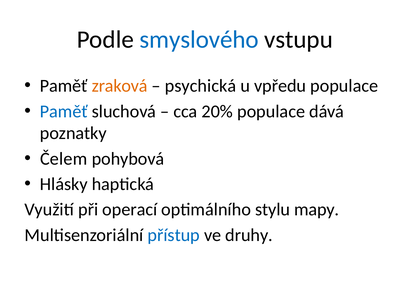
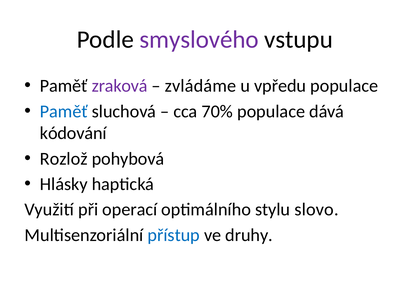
smyslového colour: blue -> purple (199, 40)
zraková colour: orange -> purple (120, 86)
psychická: psychická -> zvládáme (200, 86)
20%: 20% -> 70% (217, 112)
poznatky: poznatky -> kódování (73, 133)
Čelem: Čelem -> Rozlož (64, 159)
mapy: mapy -> slovo (317, 210)
